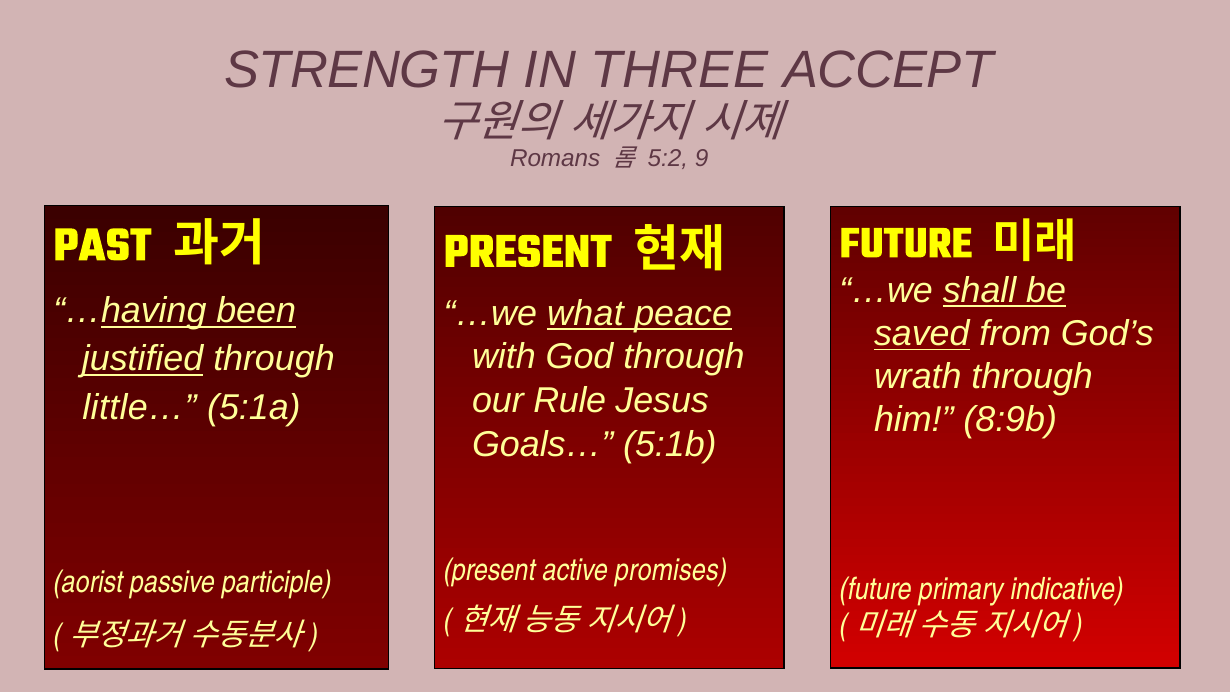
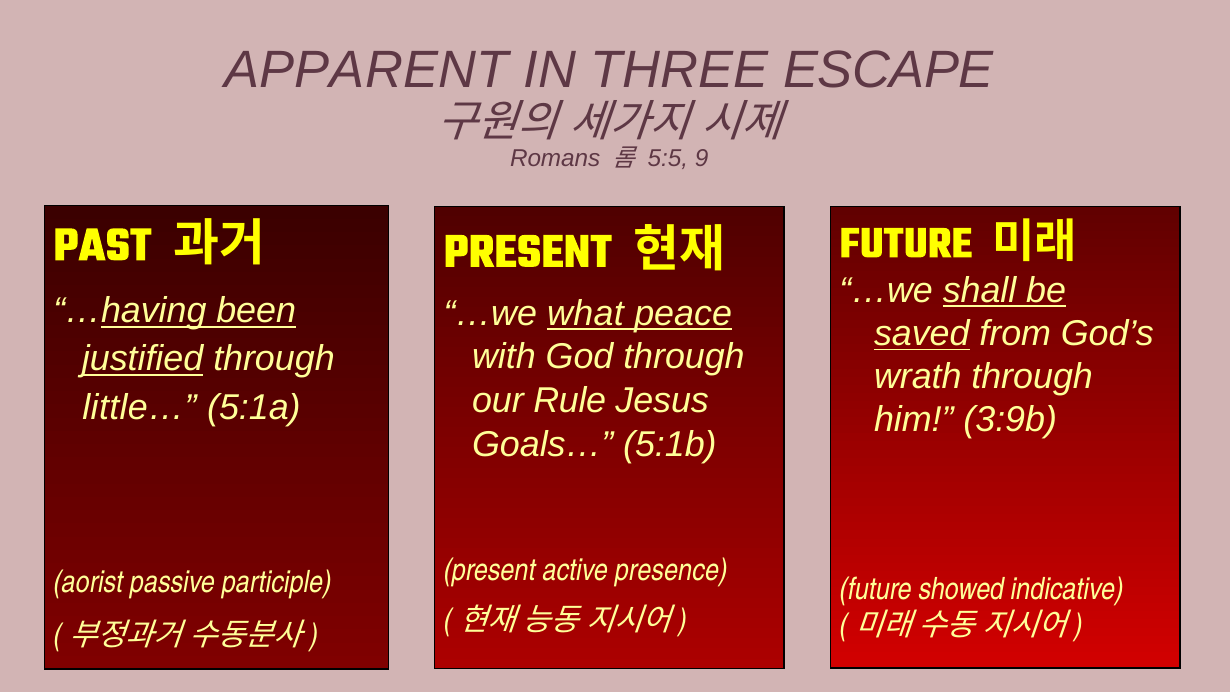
STRENGTH: STRENGTH -> APPARENT (366, 70)
ACCEPT: ACCEPT -> ESCAPE (888, 70)
5:2: 5:2 -> 5:5 (668, 159)
8:9b: 8:9b -> 3:9b (1010, 420)
promises: promises -> presence (671, 571)
primary: primary -> showed (961, 589)
